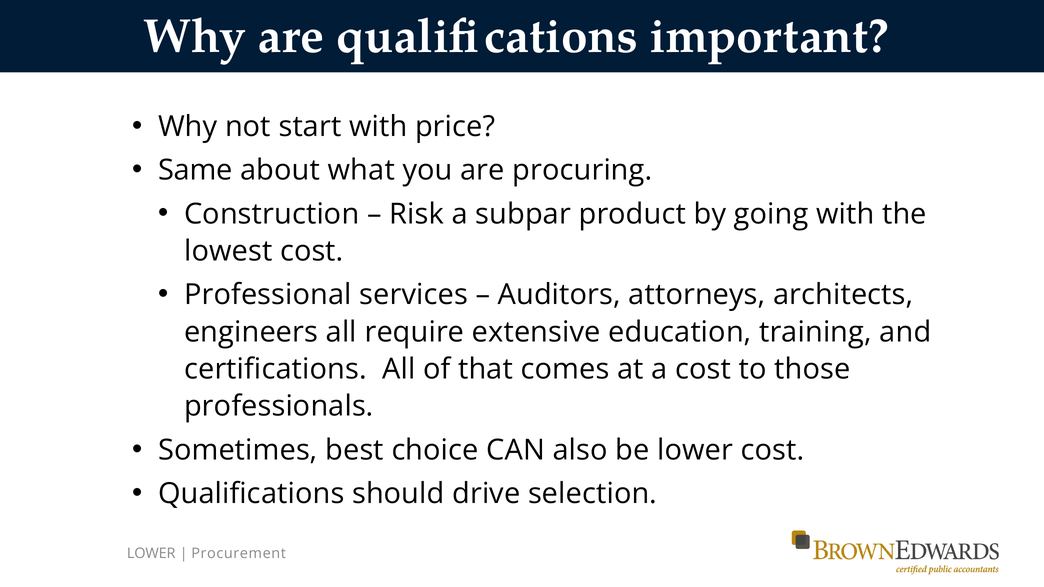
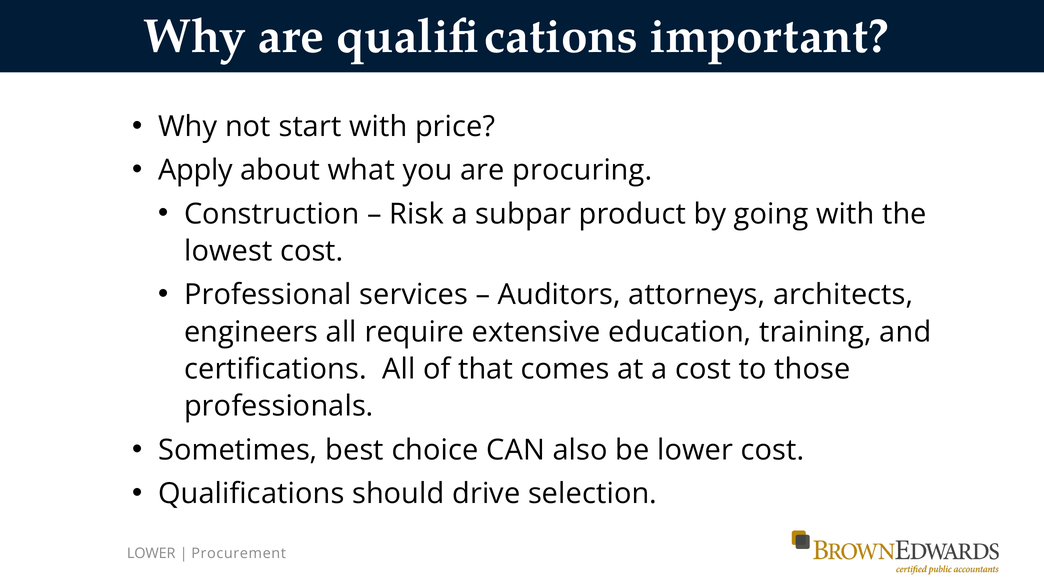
Same: Same -> Apply (195, 170)
